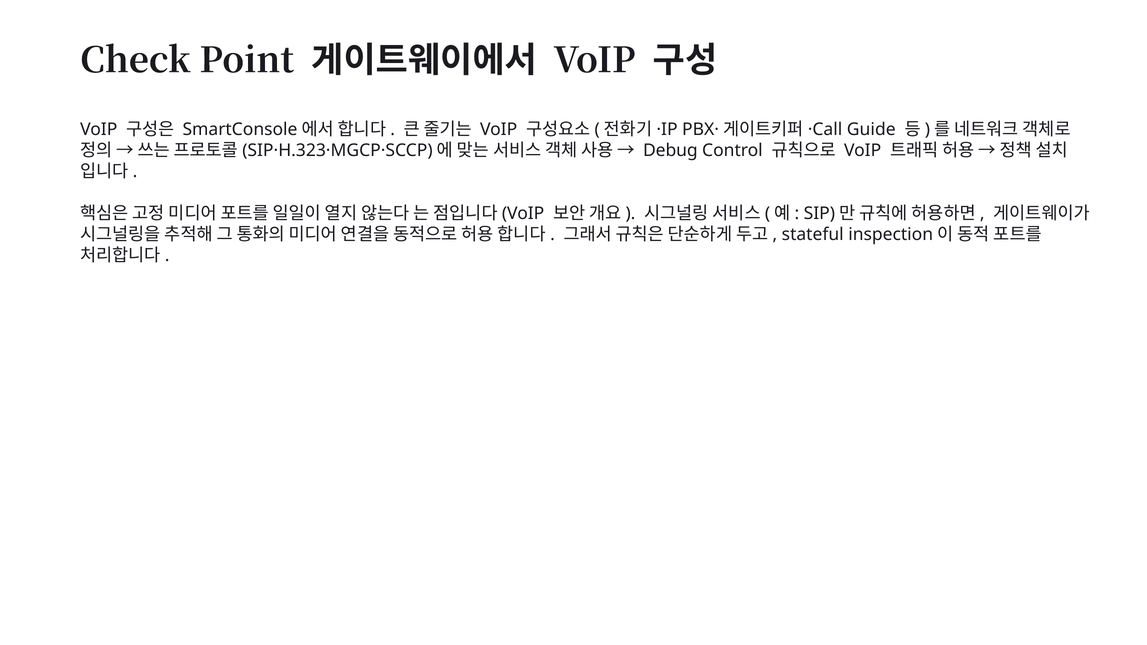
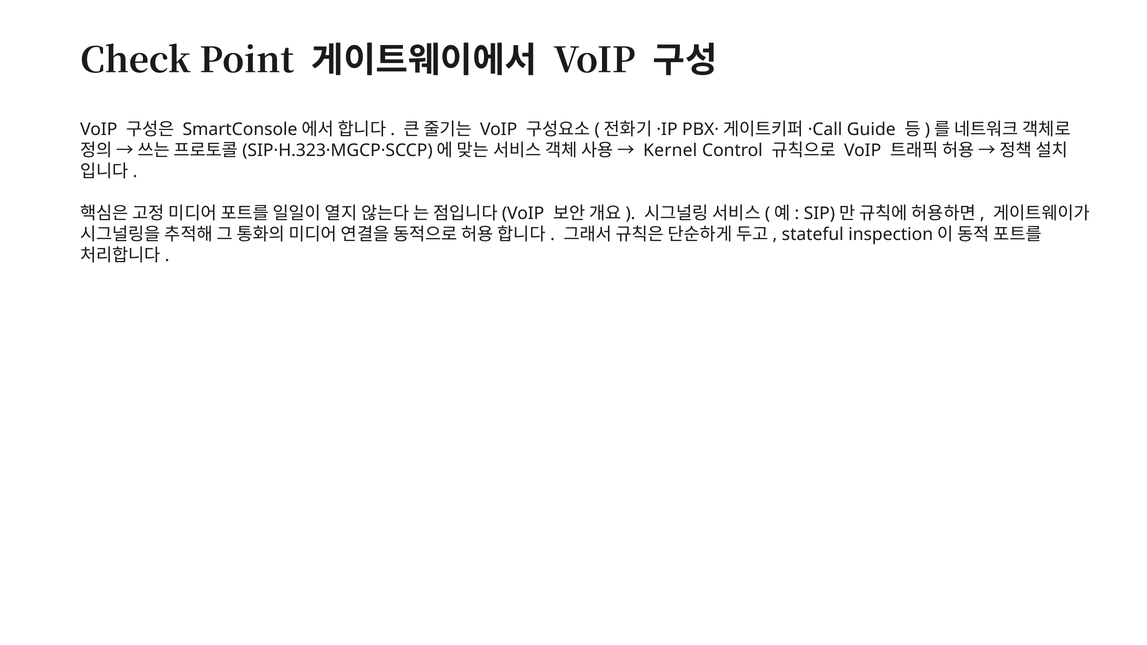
Debug: Debug -> Kernel (670, 150)
